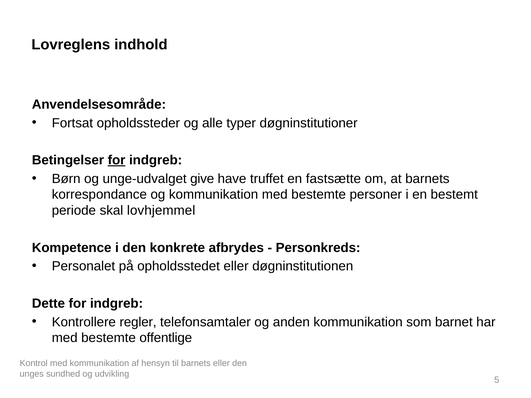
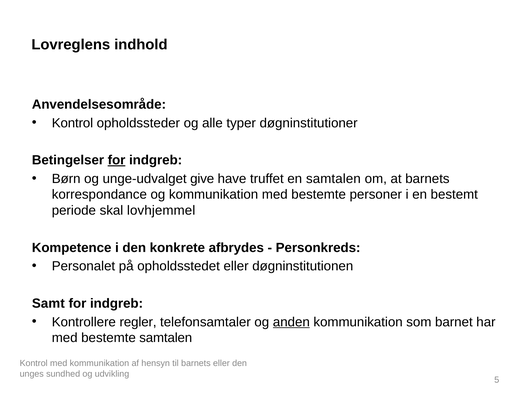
Fortsat: Fortsat -> Kontrol (72, 123)
en fastsætte: fastsætte -> samtalen (333, 179)
Dette: Dette -> Samt (48, 304)
anden underline: none -> present (291, 322)
bestemte offentlige: offentlige -> samtalen (166, 338)
